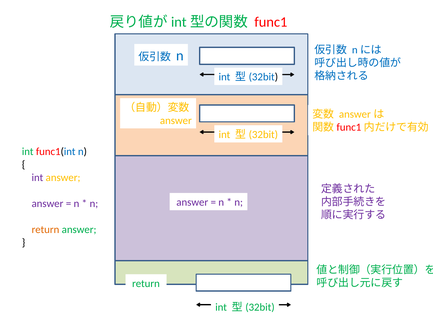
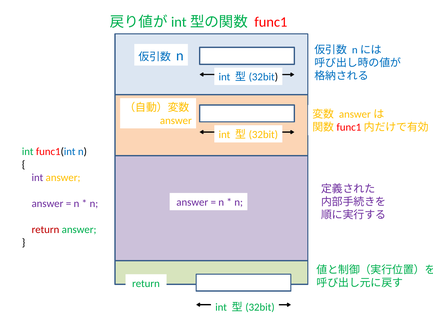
return colour: orange -> red (45, 229)
